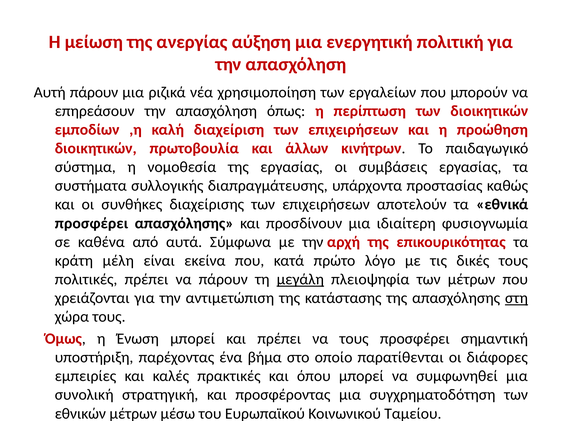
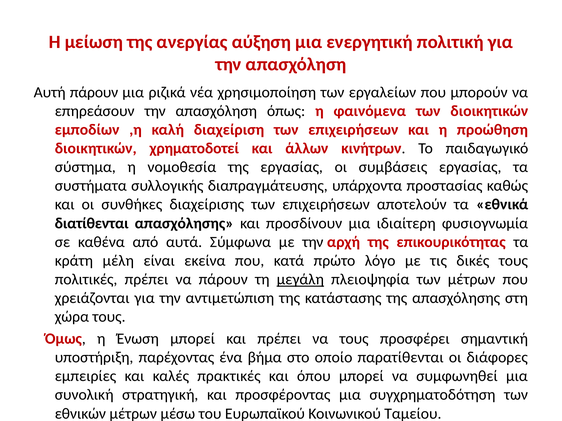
περίπτωση: περίπτωση -> φαινόμενα (370, 111)
πρωτοβουλία: πρωτοβουλία -> χρηματοδοτεί (194, 149)
προσφέρει: προσφέρει -> διατίθενται (92, 223)
στη underline: present -> none (516, 298)
